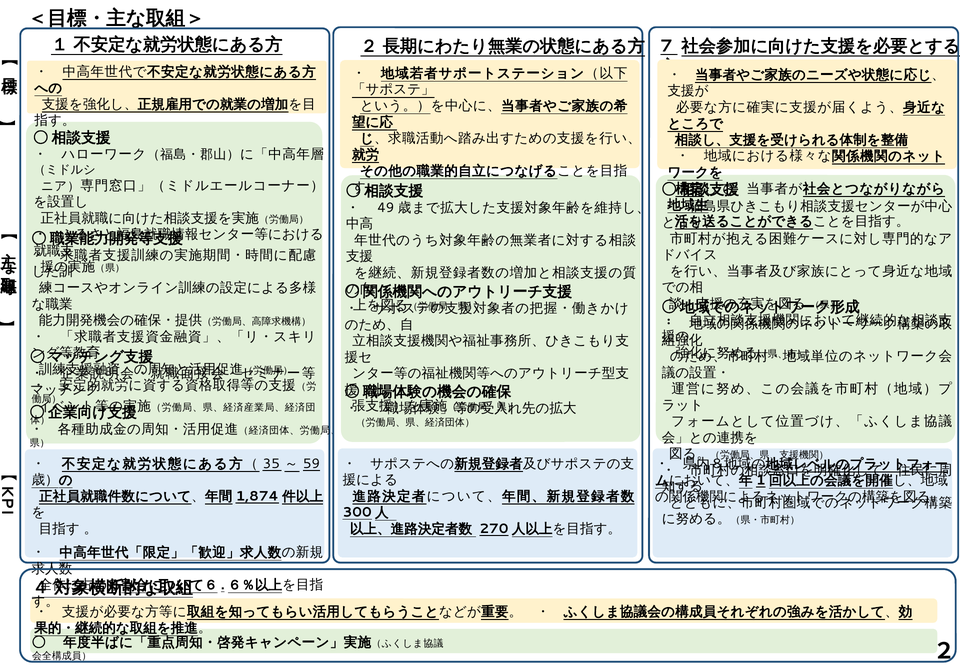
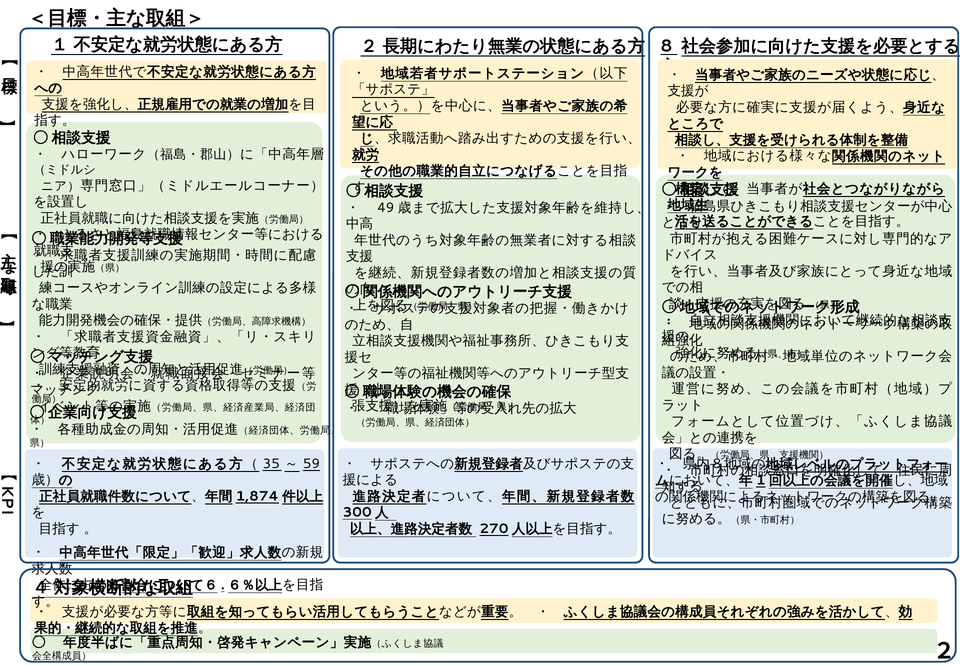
7: 7 -> 8 (667, 46)
